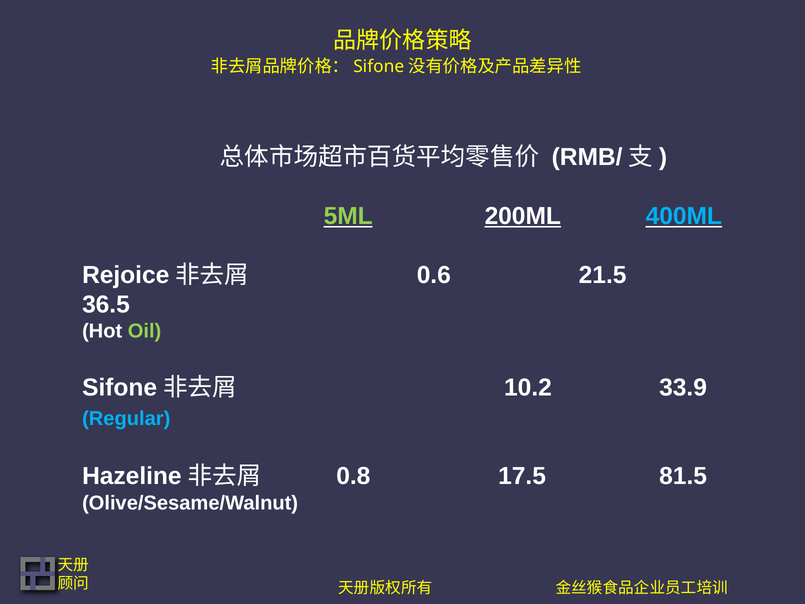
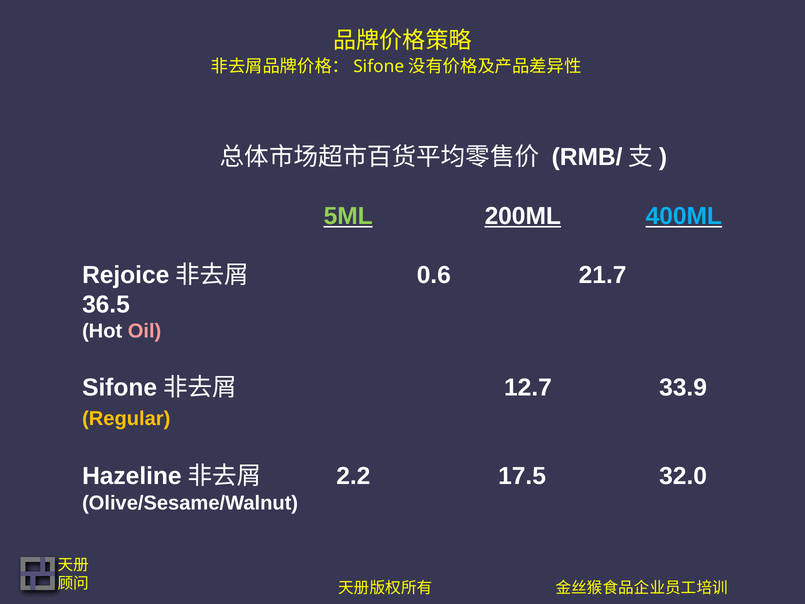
21.5: 21.5 -> 21.7 (603, 275)
Oil colour: light green -> pink (145, 331)
10.2: 10.2 -> 12.7 (528, 388)
Regular colour: light blue -> yellow (126, 419)
0.8: 0.8 -> 2.2 (353, 476)
81.5: 81.5 -> 32.0 (683, 476)
